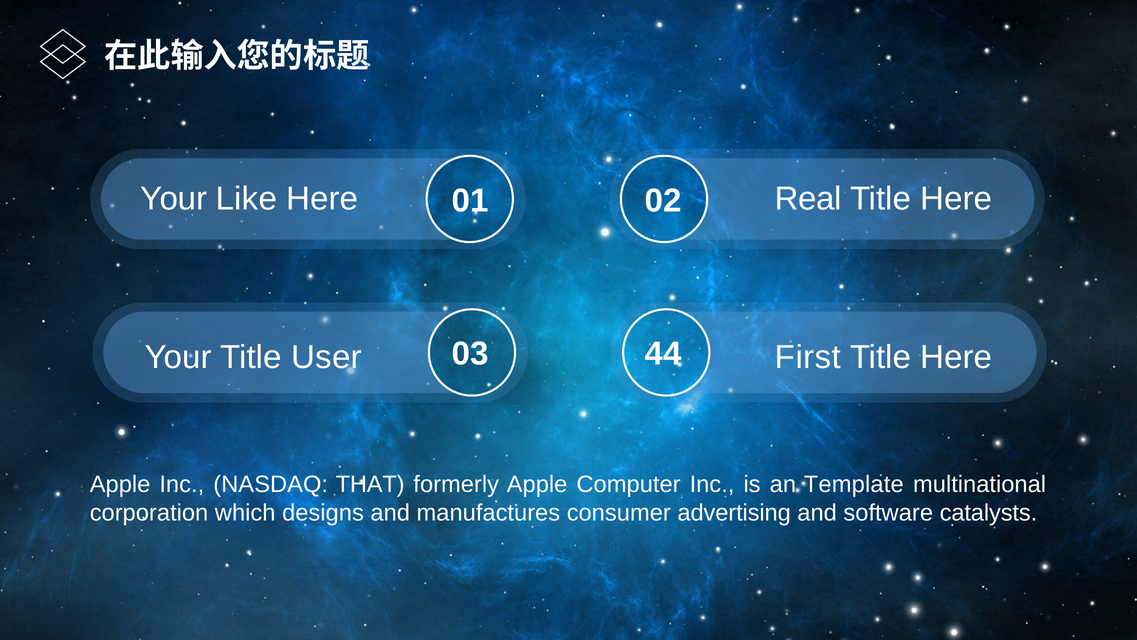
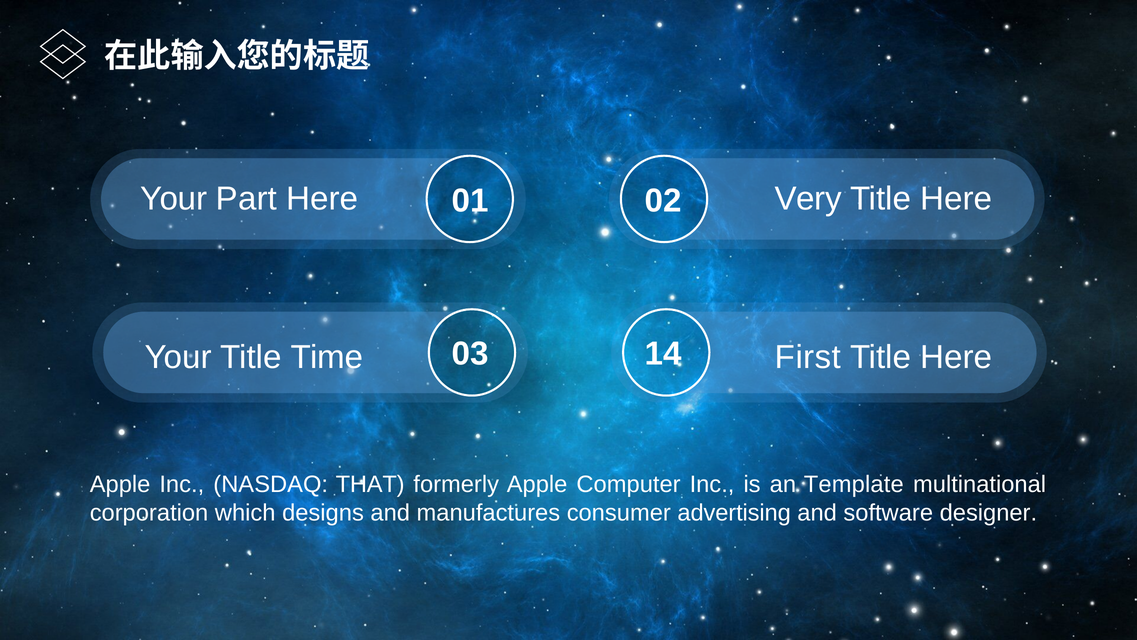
Like: Like -> Part (246, 199)
Real: Real -> Very (808, 199)
44: 44 -> 14 (663, 354)
User: User -> Time (327, 357)
catalysts: catalysts -> designer (988, 513)
